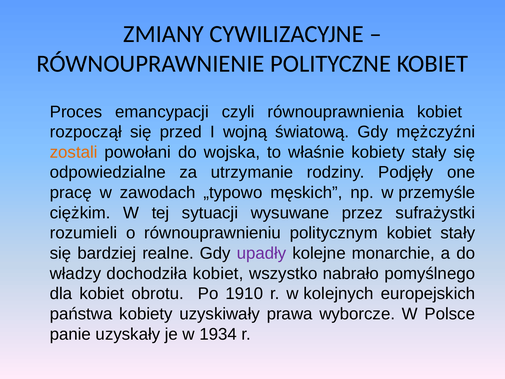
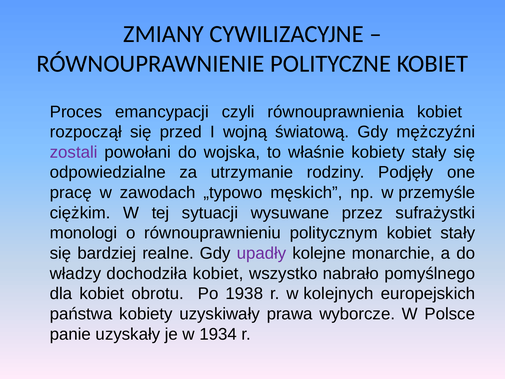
zostali colour: orange -> purple (74, 152)
rozumieli: rozumieli -> monologi (84, 233)
1910: 1910 -> 1938 (244, 294)
